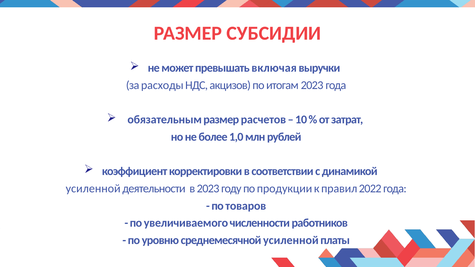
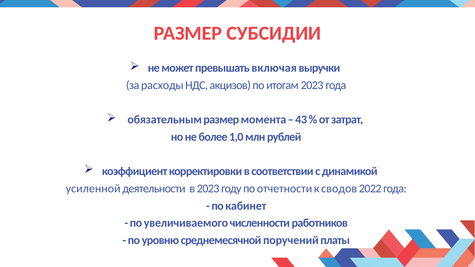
расчетов: расчетов -> момента (263, 120)
10: 10 -> 43 (301, 120)
продукции: продукции -> отчетности (285, 189)
правил: правил -> сводов (339, 189)
товаров: товаров -> кабинет (246, 206)
среднемесячной усиленной: усиленной -> поручений (291, 240)
